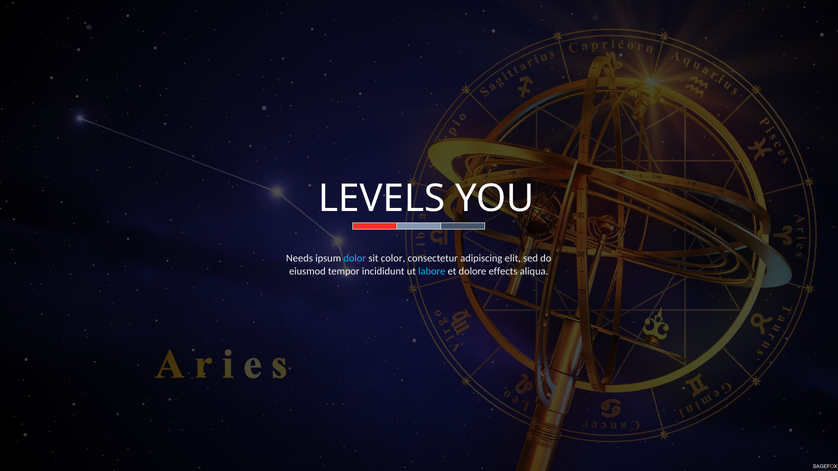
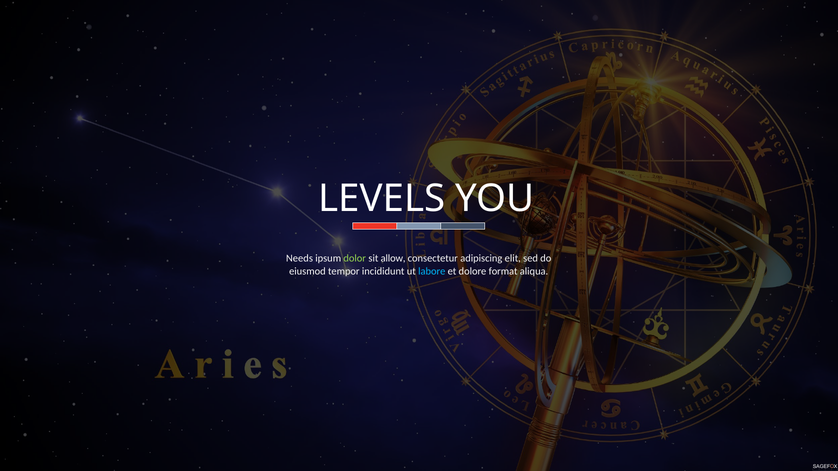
dolor colour: light blue -> light green (355, 259)
color: color -> allow (393, 259)
effects: effects -> format (503, 271)
